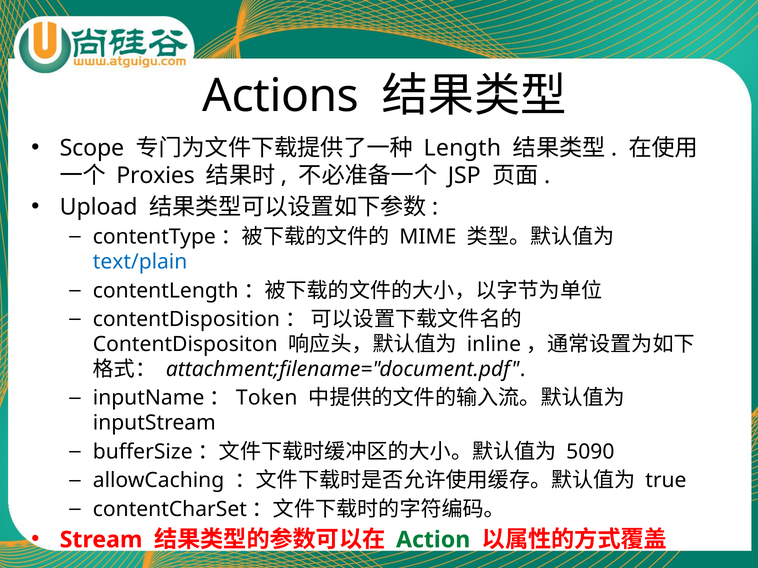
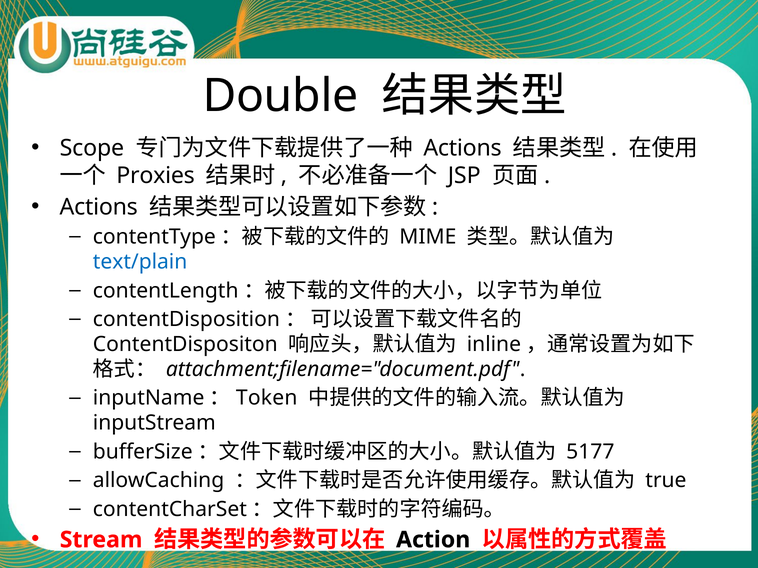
Actions: Actions -> Double (281, 96)
Length: Length -> Actions (463, 148)
Upload: Upload -> Actions (99, 207)
5090: 5090 -> 5177 (590, 452)
Action colour: green -> black (433, 540)
